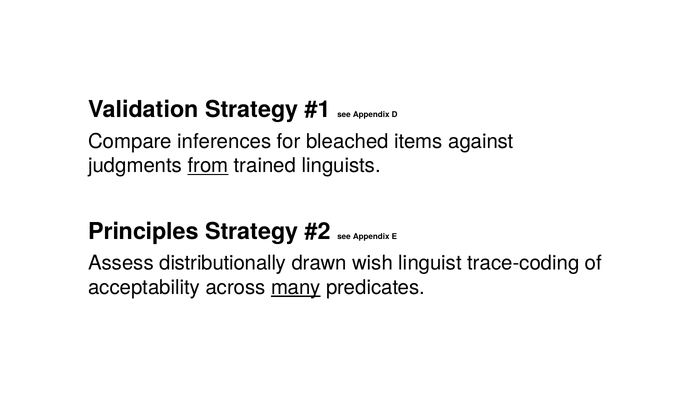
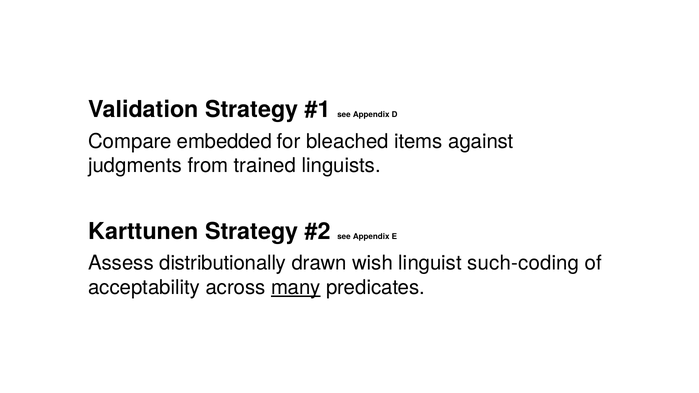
inferences: inferences -> embedded (224, 141)
from underline: present -> none (208, 166)
Principles: Principles -> Karttunen (143, 232)
trace-coding: trace-coding -> such-coding (523, 263)
